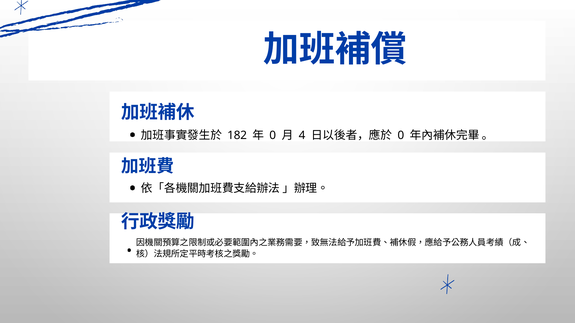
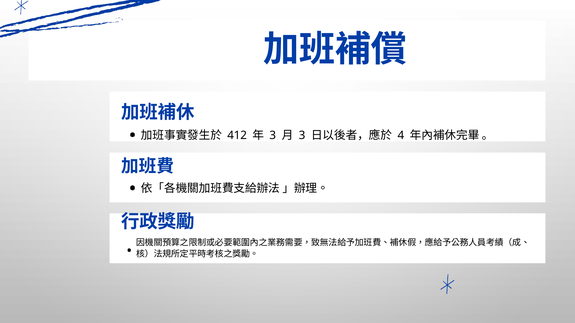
182: 182 -> 412 (237, 135)
0: 0 -> 3 (273, 135)
4: 4 -> 3 (302, 135)
0: 0 -> 4 (401, 135)
